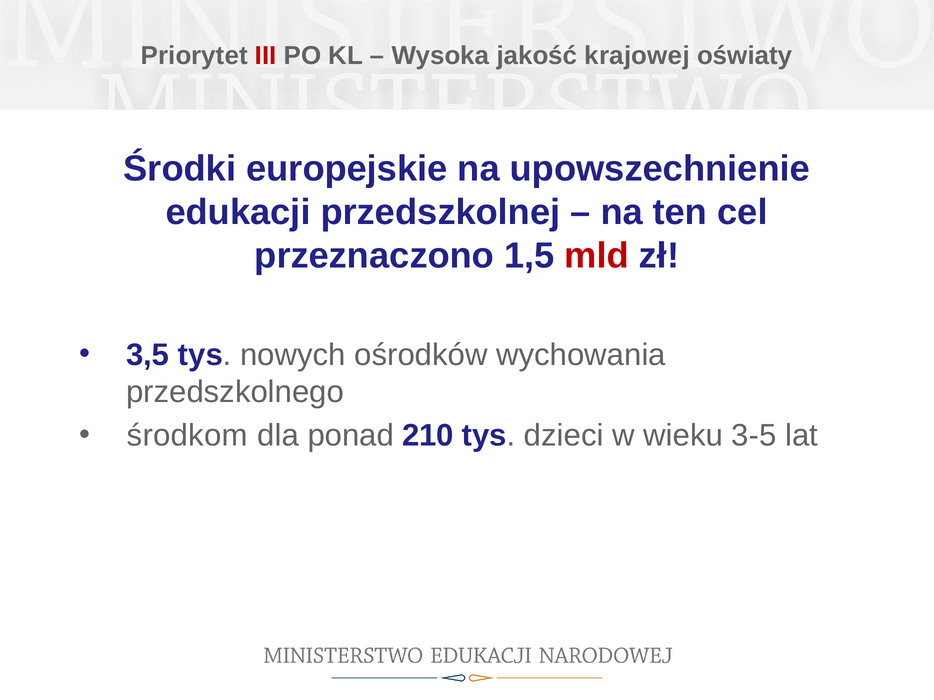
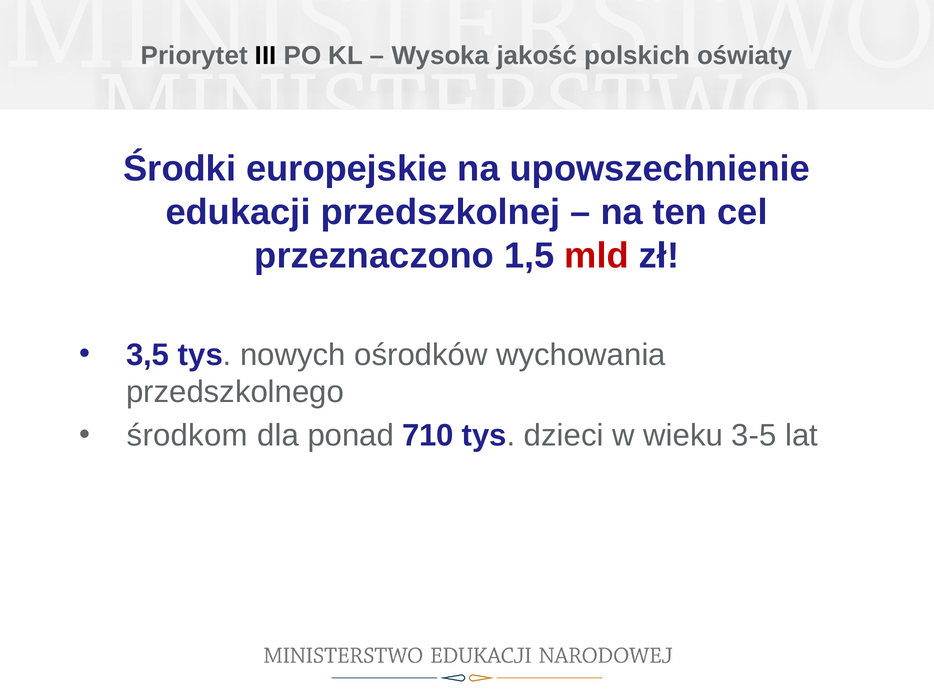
III colour: red -> black (266, 55)
krajowej: krajowej -> polskich (637, 55)
210: 210 -> 710 (428, 436)
